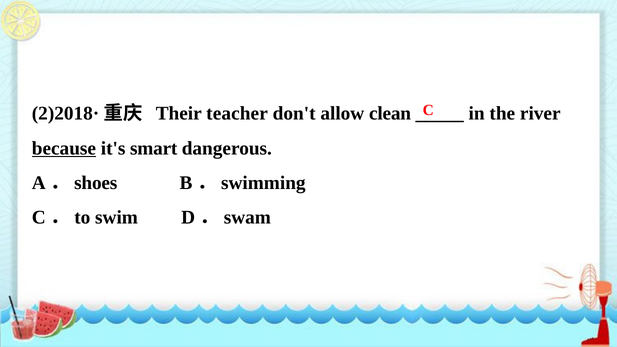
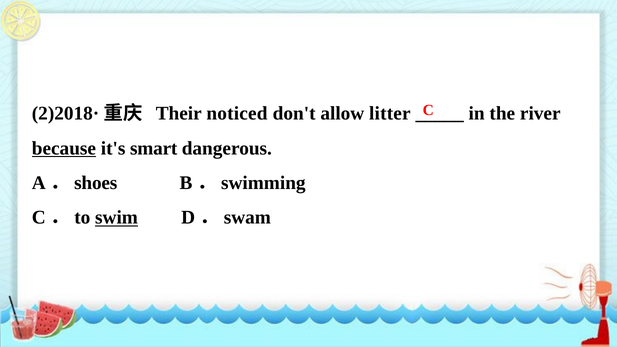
teacher: teacher -> noticed (237, 114)
clean: clean -> litter (390, 114)
swim underline: none -> present (116, 218)
